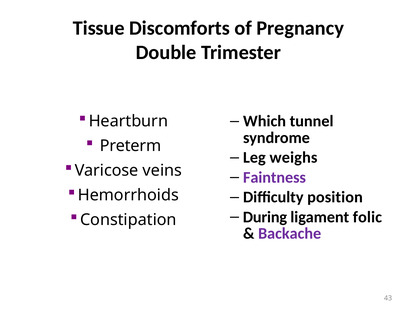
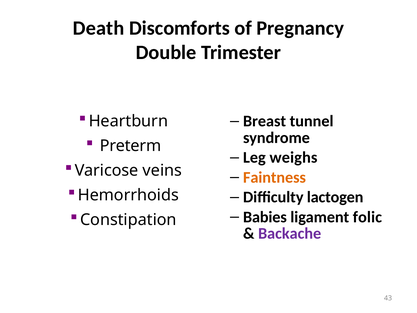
Tissue: Tissue -> Death (99, 28)
Which: Which -> Breast (265, 121)
Faintness colour: purple -> orange (275, 177)
position: position -> lactogen (335, 197)
During: During -> Babies (265, 217)
